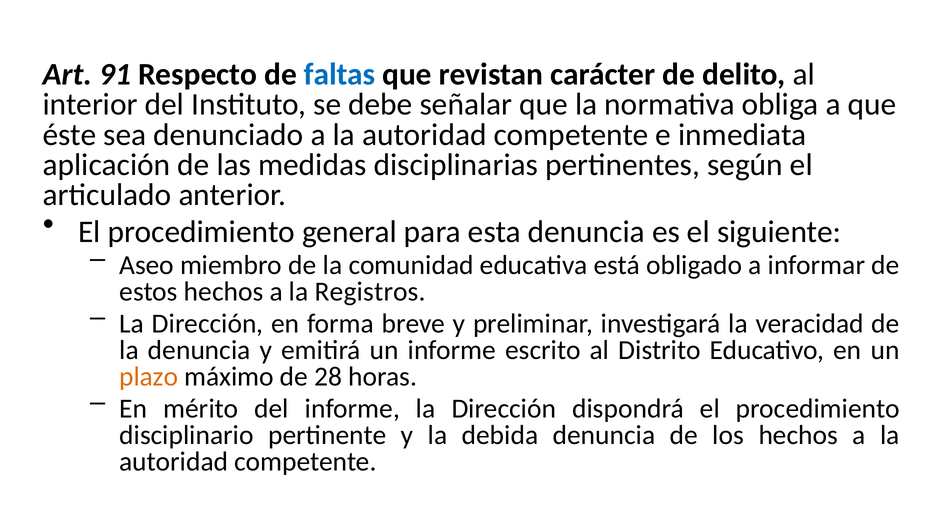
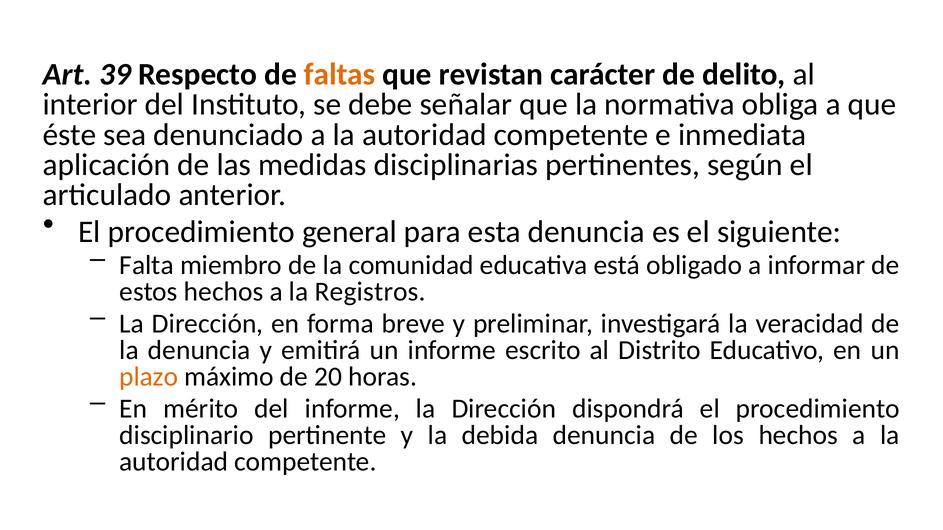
91: 91 -> 39 (115, 74)
faltas colour: blue -> orange (340, 74)
Aseo: Aseo -> Falta (147, 266)
28: 28 -> 20 (328, 377)
